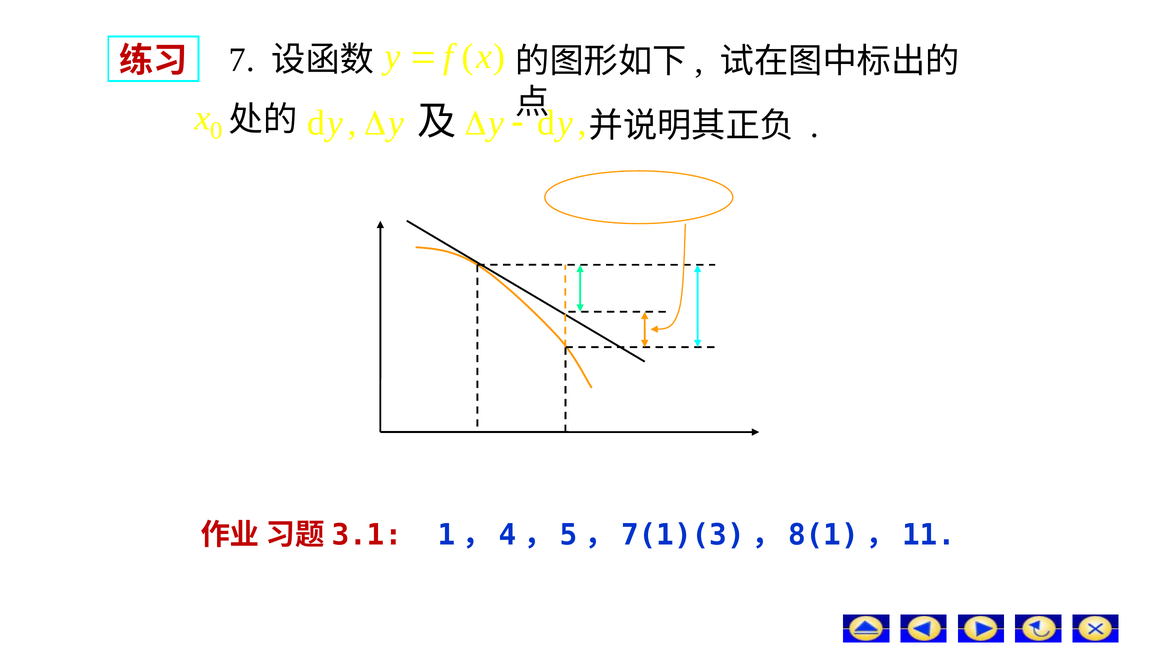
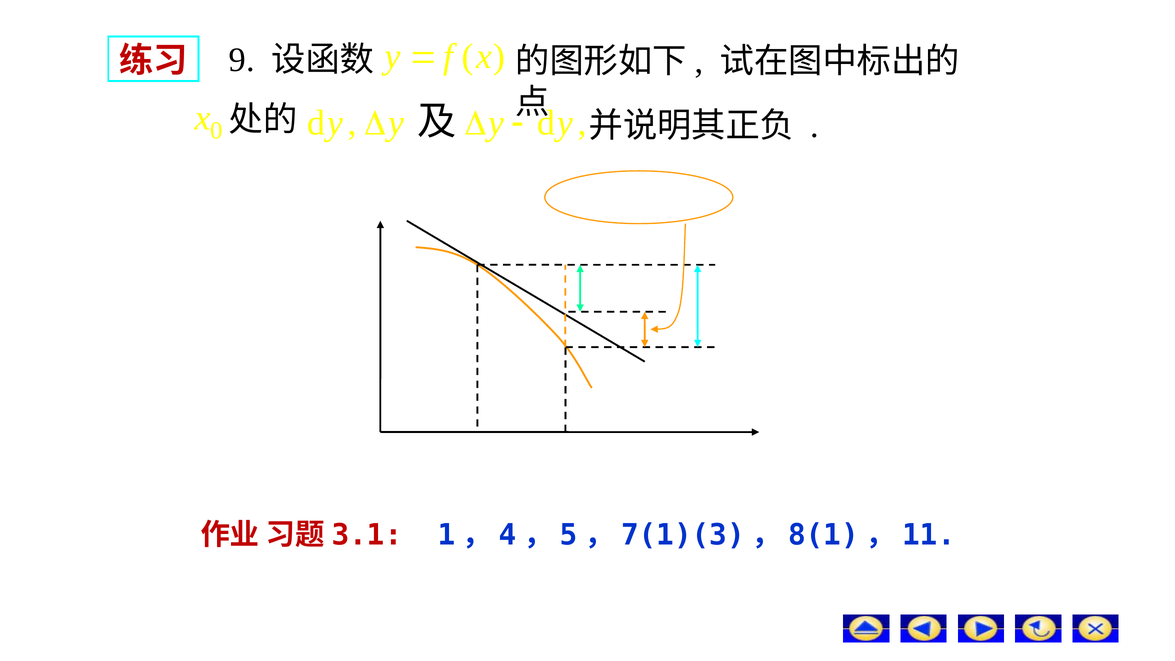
7: 7 -> 9 (242, 60)
